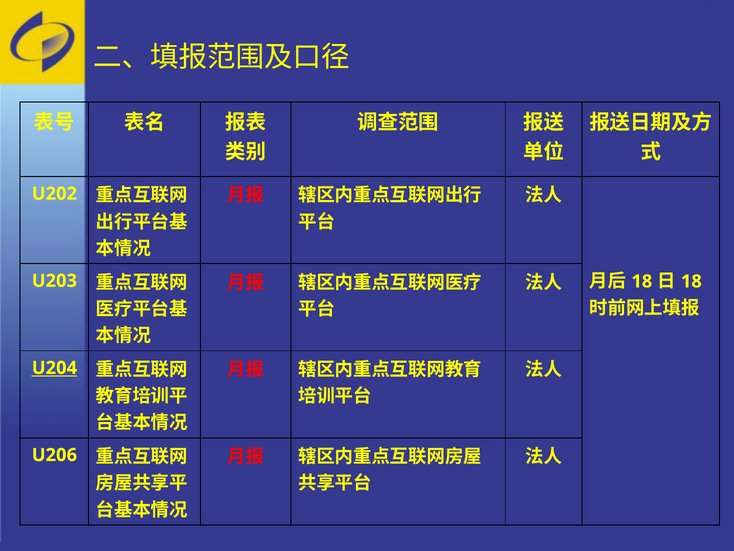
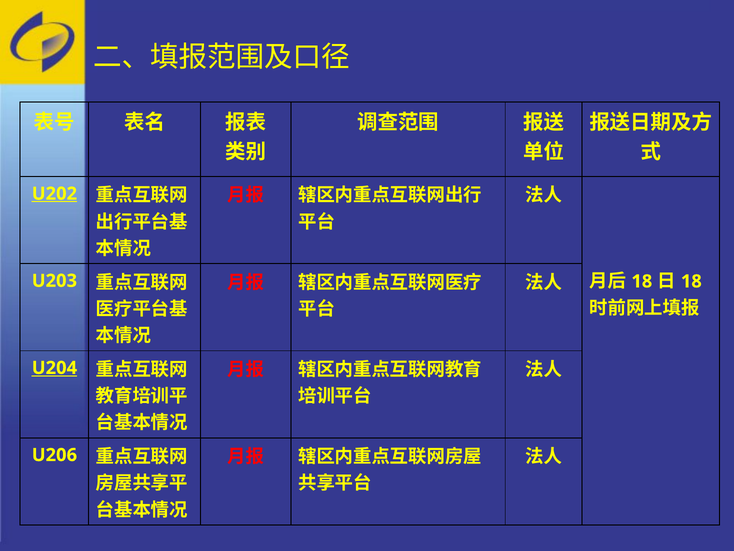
U202 underline: none -> present (54, 194)
